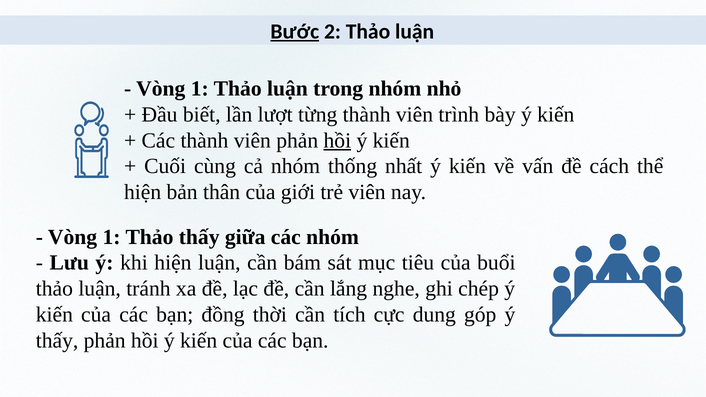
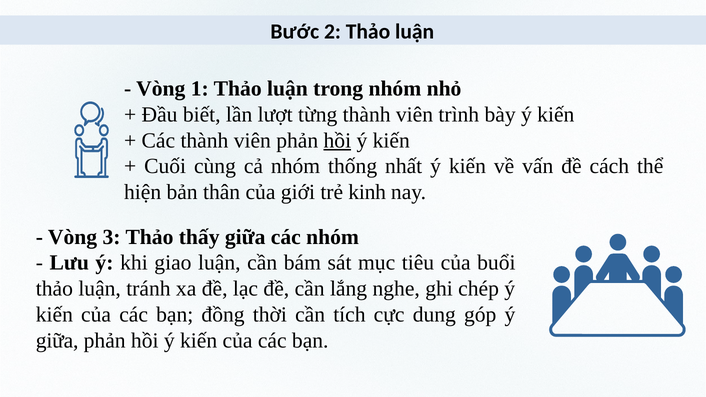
Bước underline: present -> none (295, 32)
trẻ viên: viên -> kinh (367, 192)
1: 1 -> 3 (111, 237)
khi hiện: hiện -> giao (173, 263)
thấy: thấy -> giữa (57, 341)
